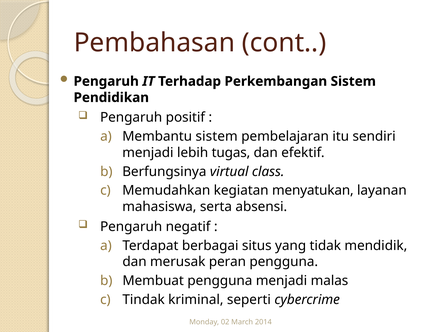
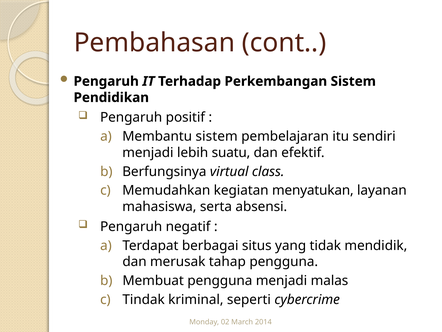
tugas: tugas -> suatu (231, 152)
peran: peran -> tahap (227, 261)
